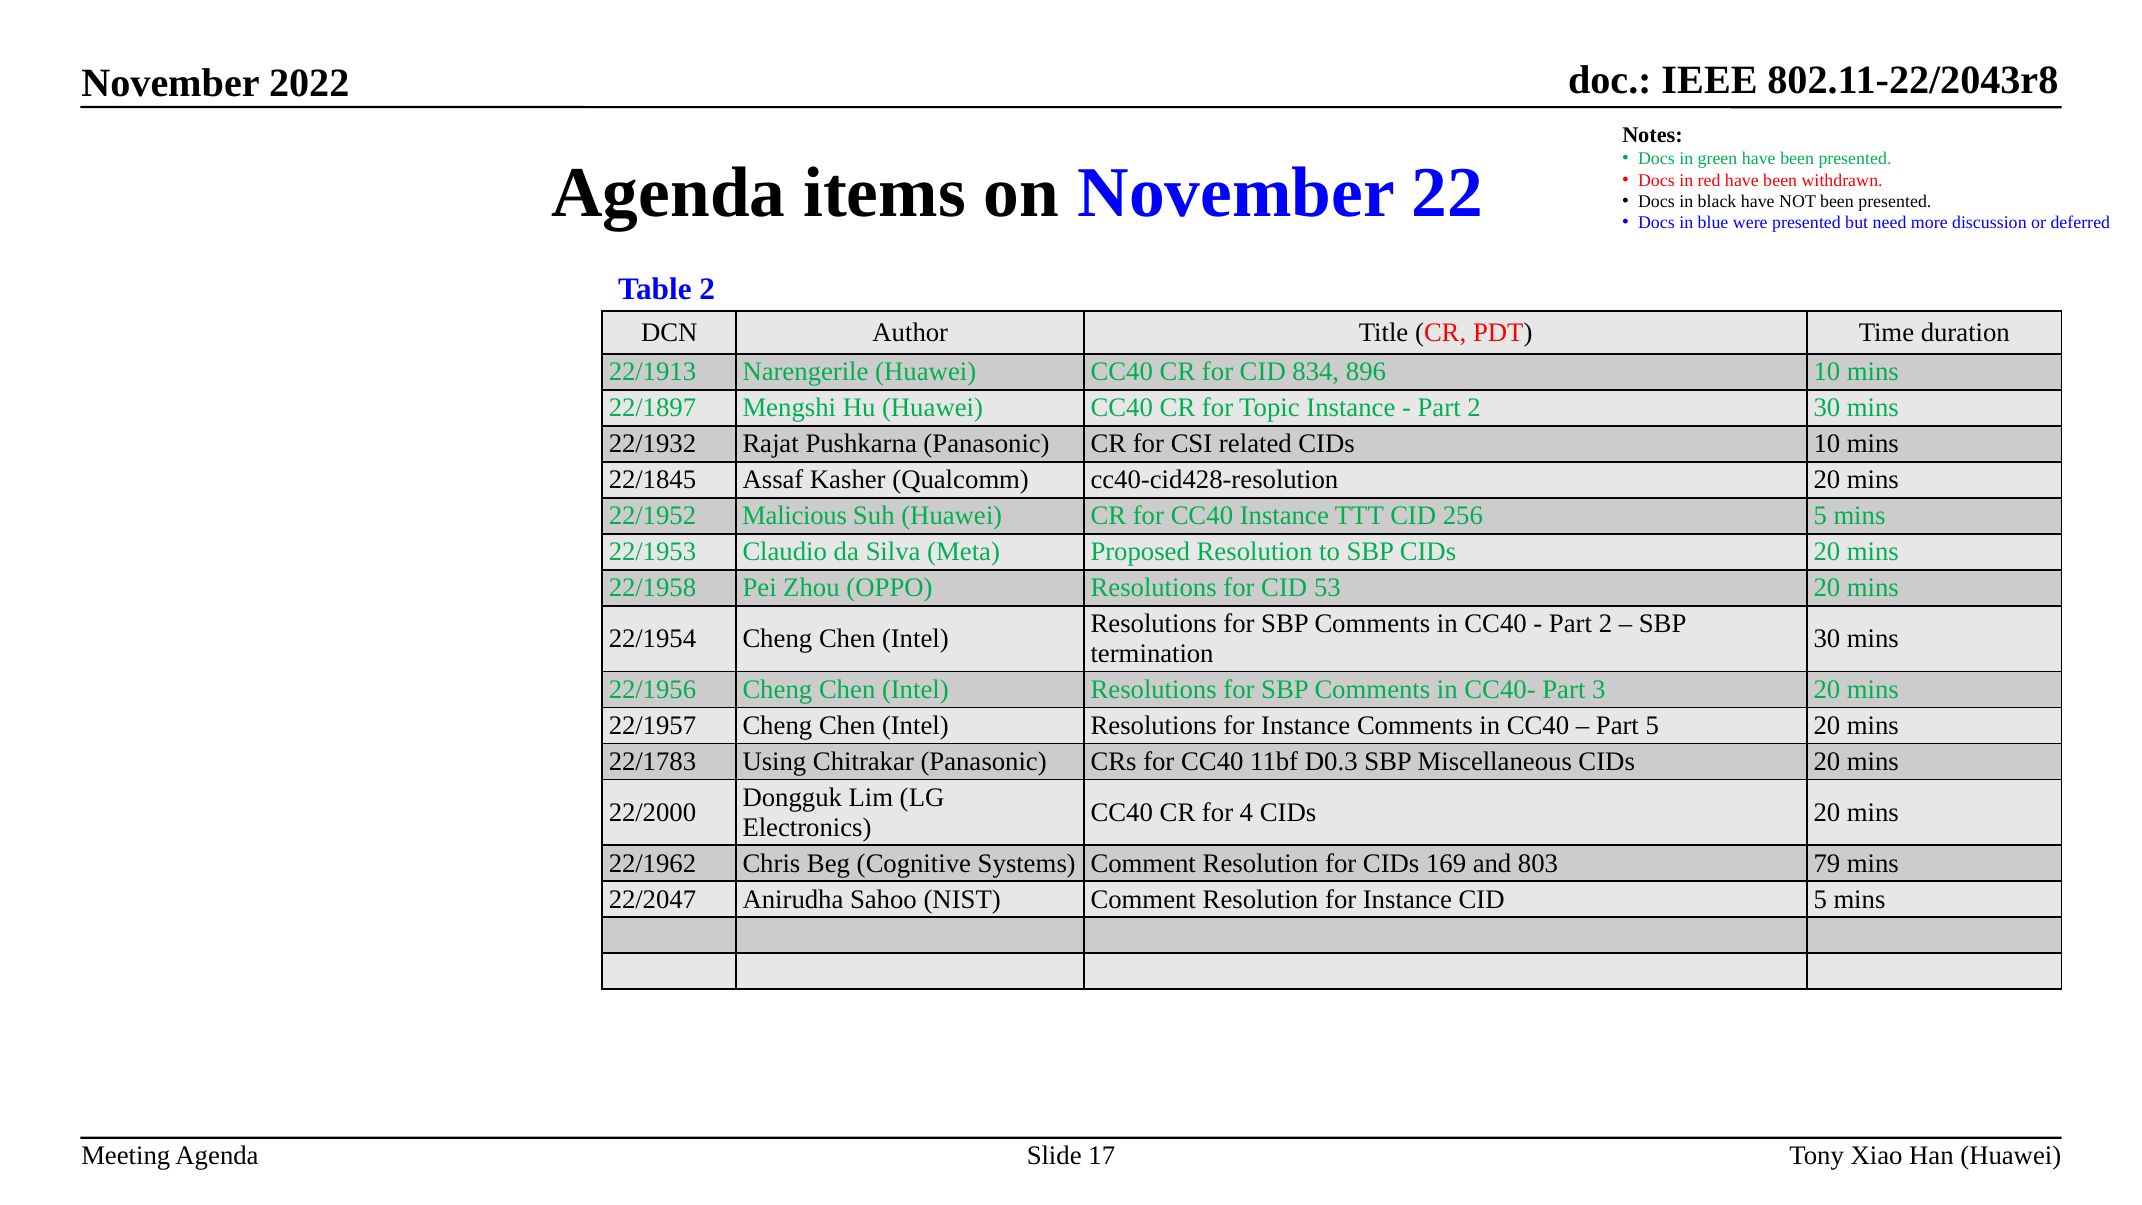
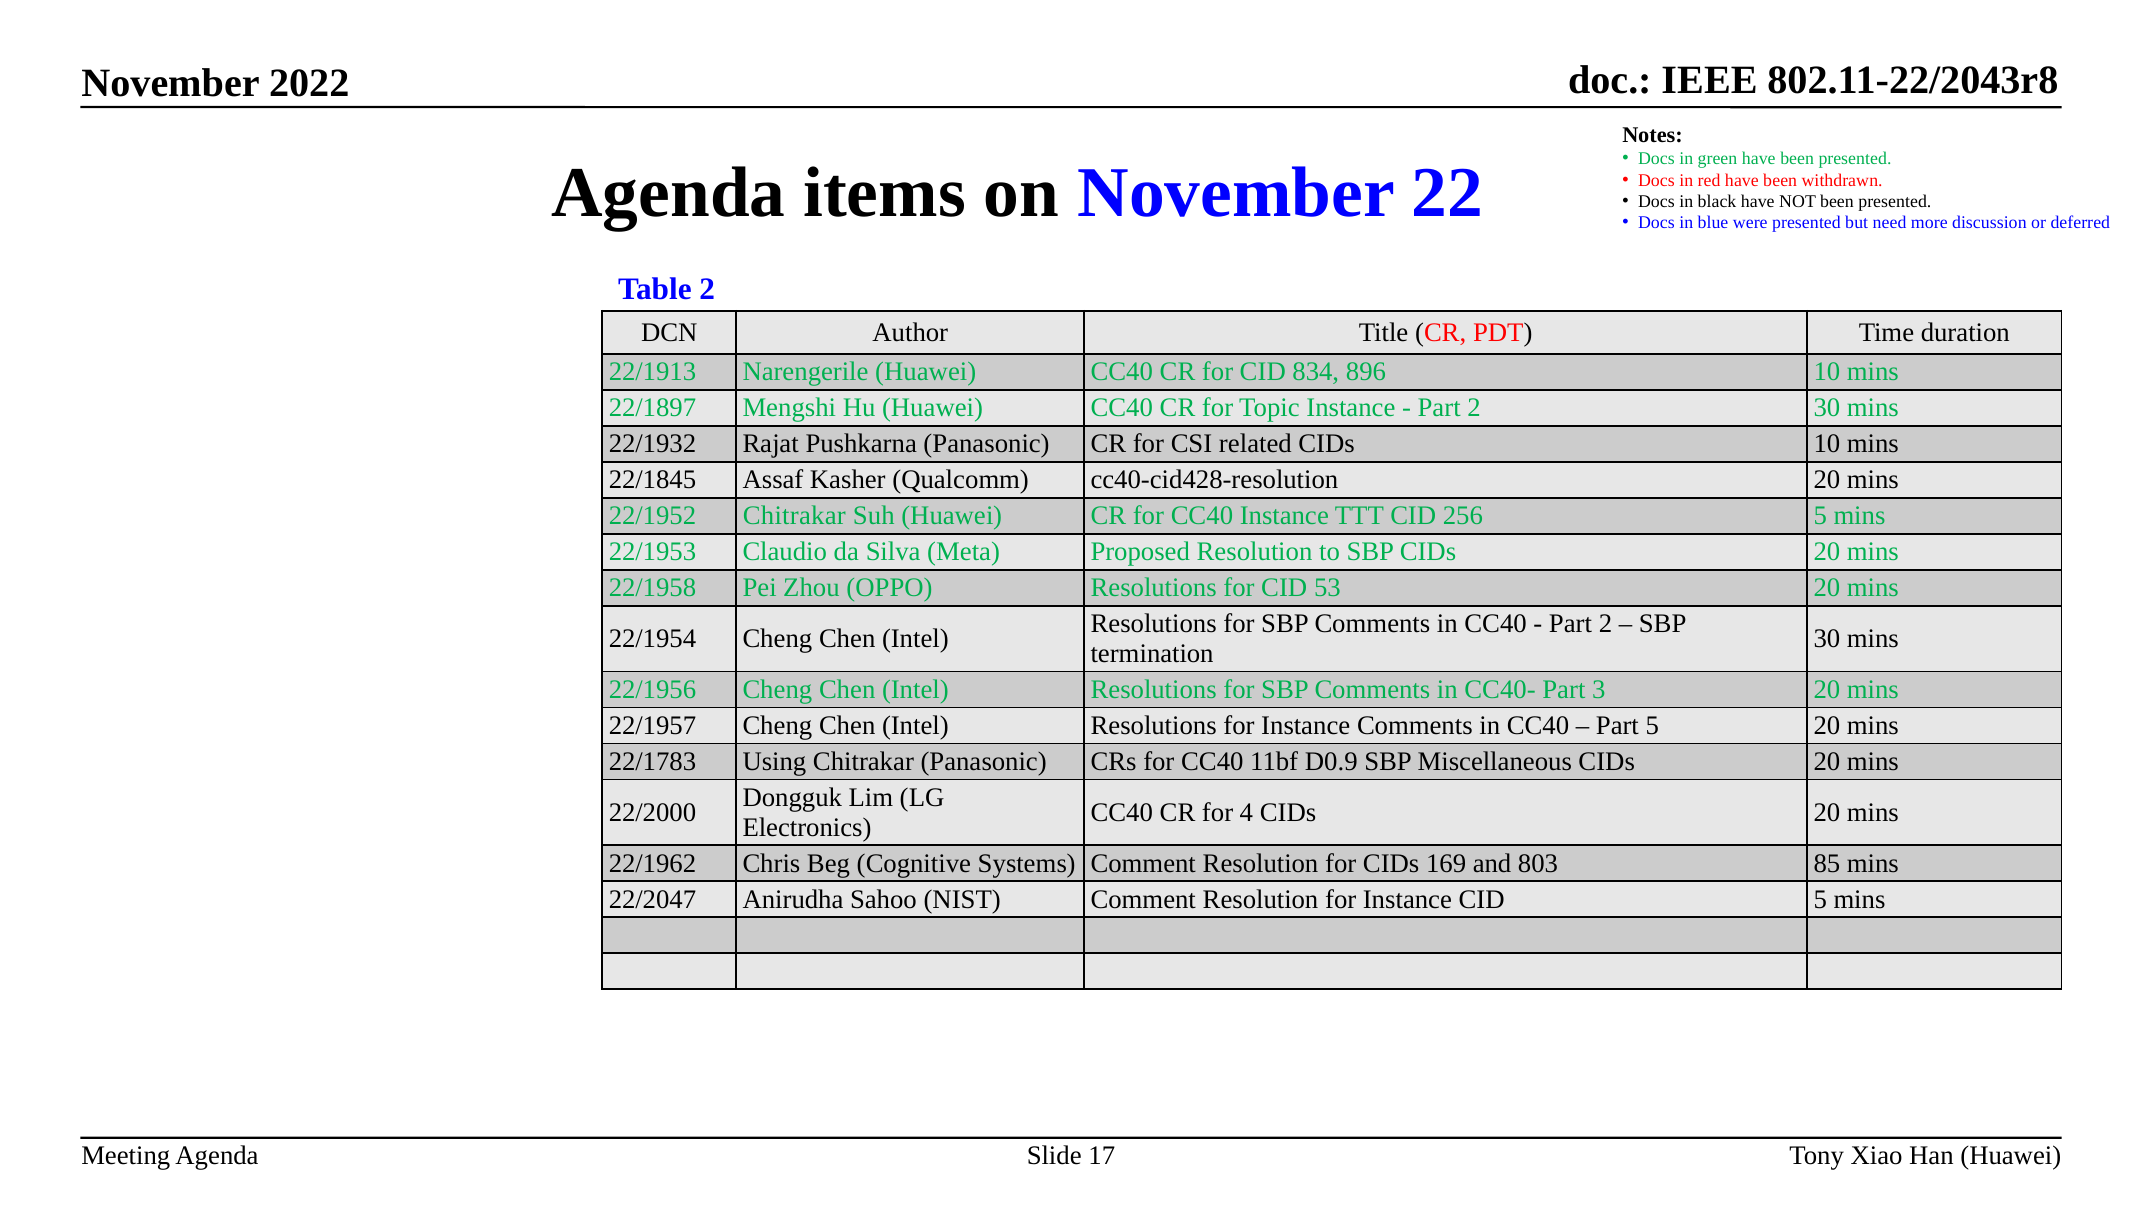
22/1952 Malicious: Malicious -> Chitrakar (794, 516)
D0.3: D0.3 -> D0.9 (1331, 762)
79: 79 -> 85 (1827, 863)
